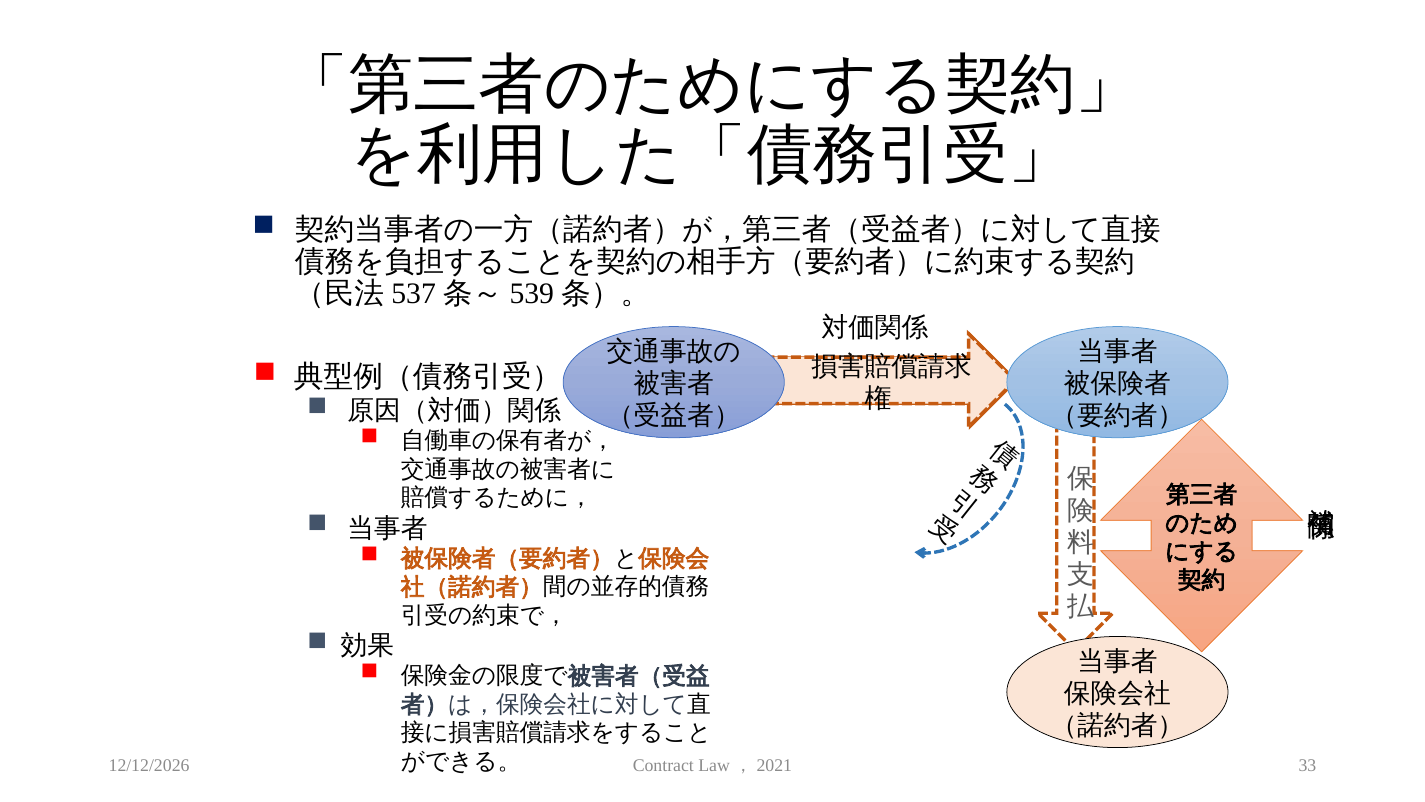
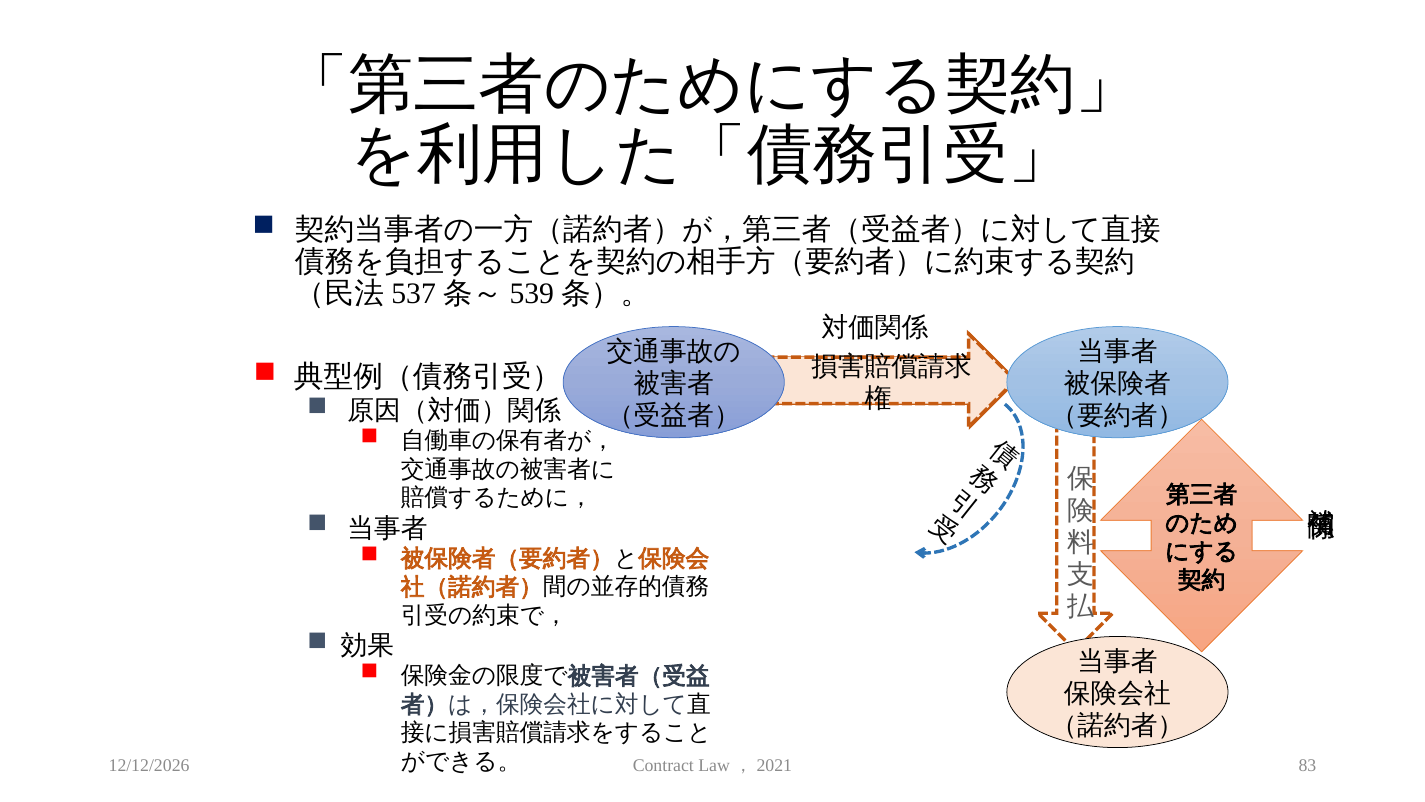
33: 33 -> 83 (1307, 765)
